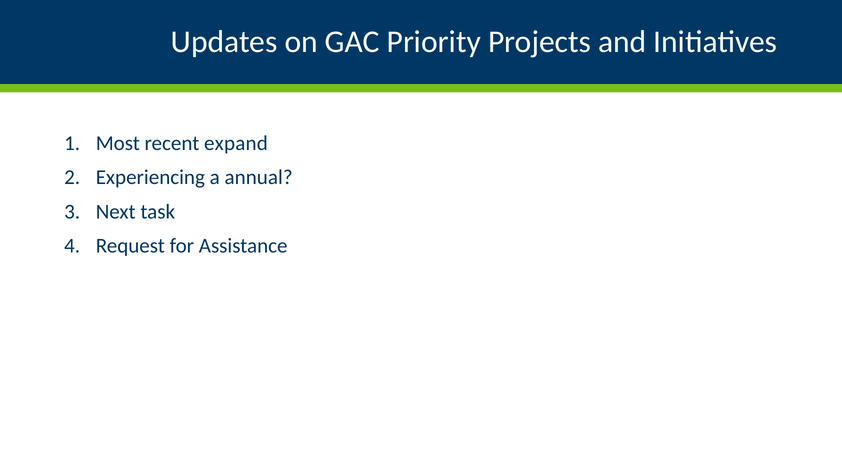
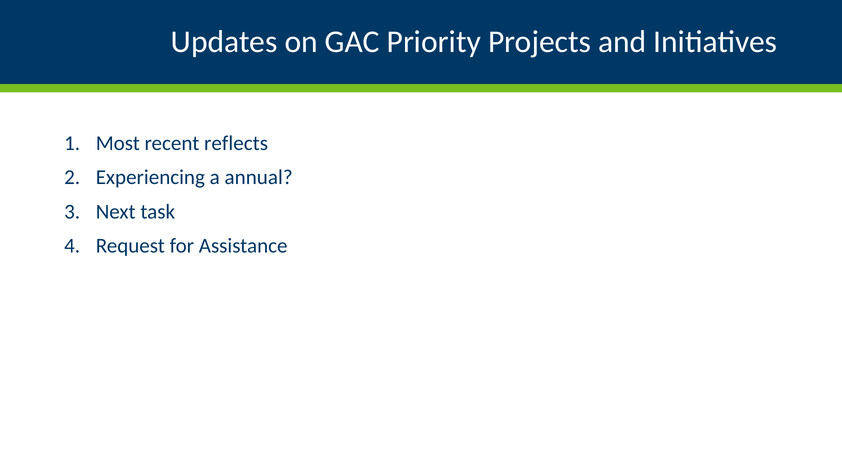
expand: expand -> reflects (236, 143)
